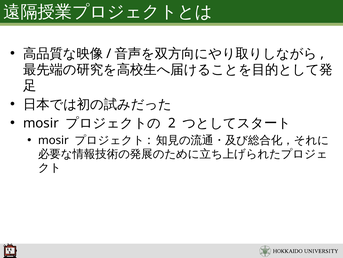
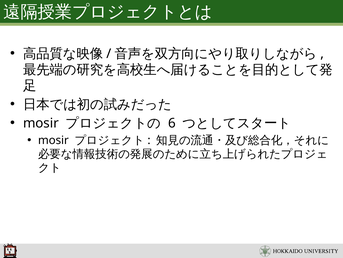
2: 2 -> 6 (172, 123)
